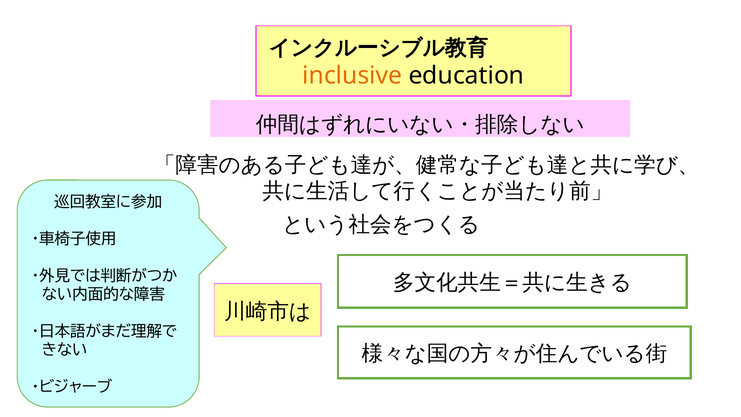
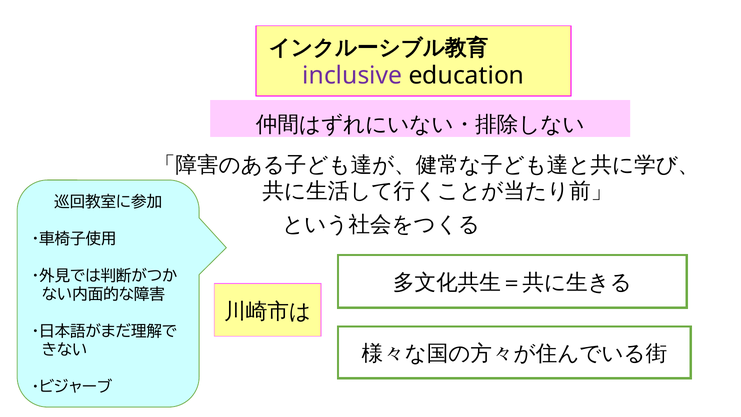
inclusive colour: orange -> purple (352, 76)
